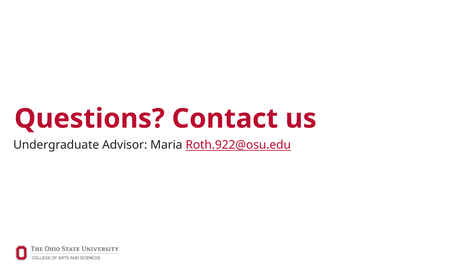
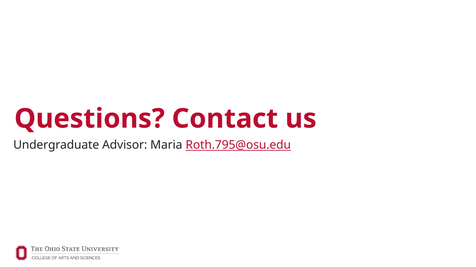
Roth.922@osu.edu: Roth.922@osu.edu -> Roth.795@osu.edu (238, 145)
